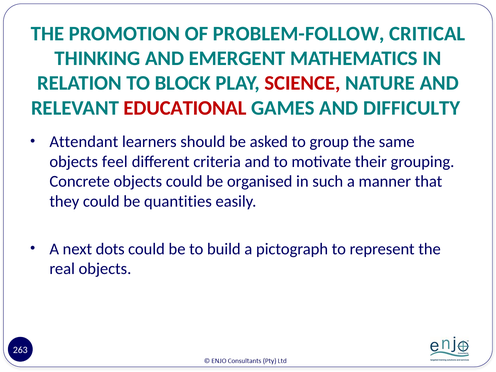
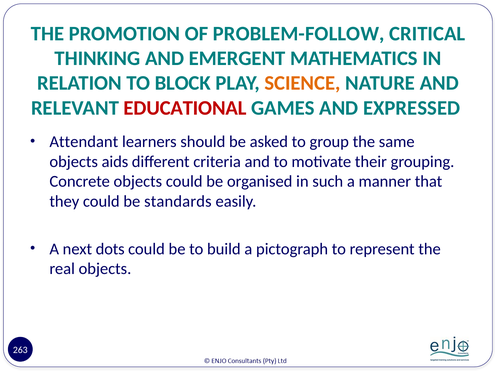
SCIENCE colour: red -> orange (302, 83)
DIFFICULTY: DIFFICULTY -> EXPRESSED (412, 108)
feel: feel -> aids (115, 162)
quantities: quantities -> standards (178, 201)
